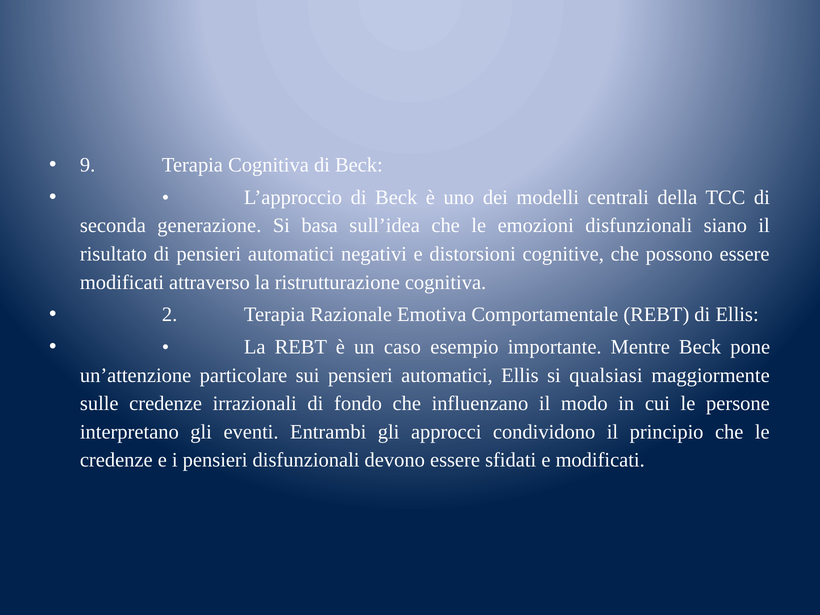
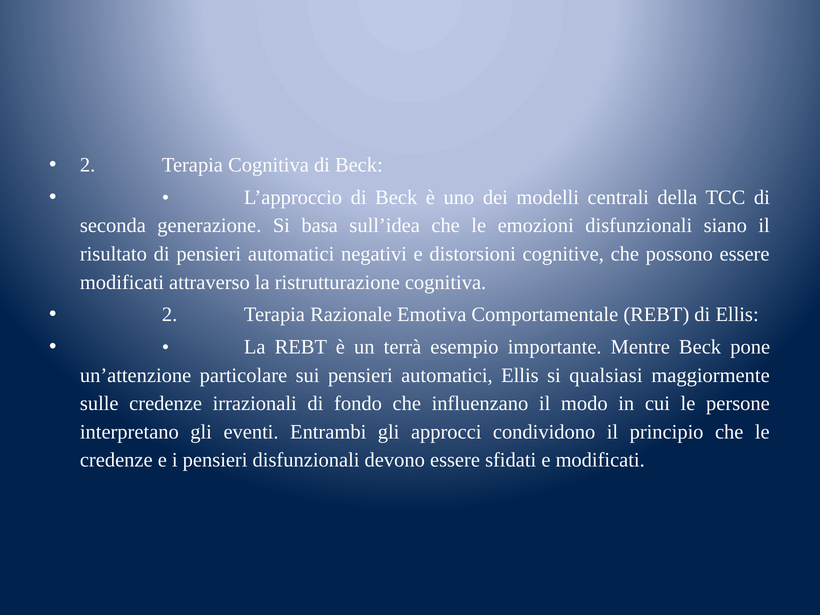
9: 9 -> 2 (88, 165)
caso: caso -> terrà (402, 347)
